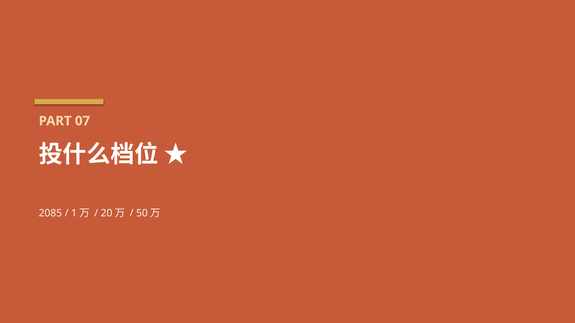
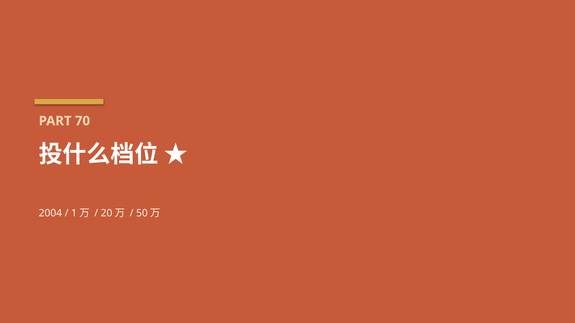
07: 07 -> 70 (82, 121)
2085: 2085 -> 2004 (50, 213)
